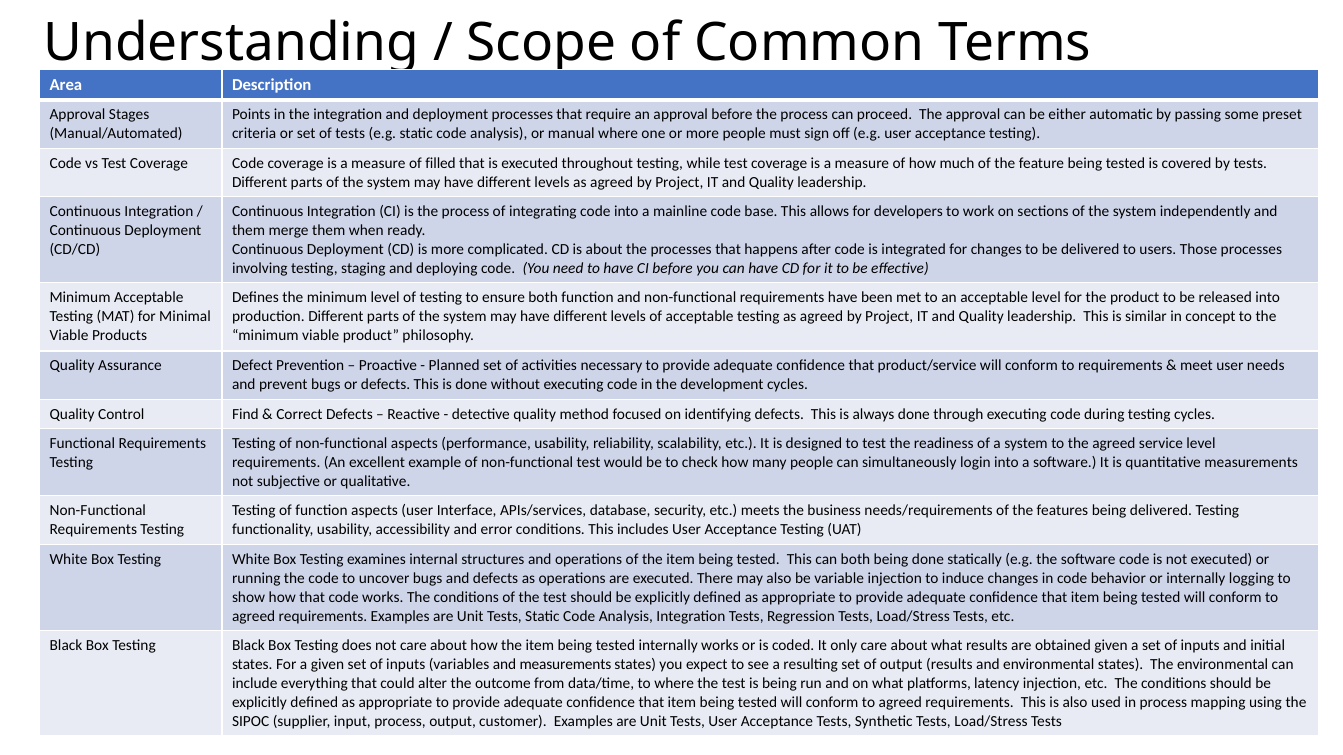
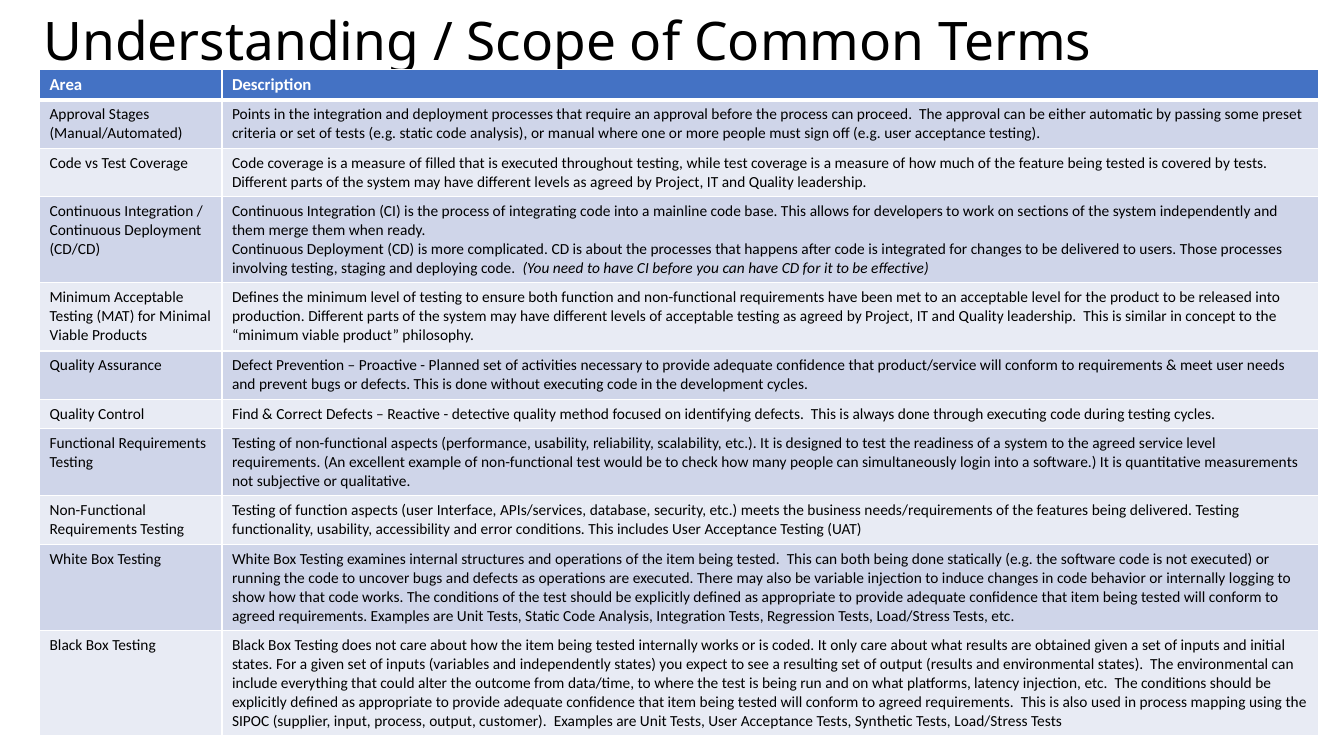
and measurements: measurements -> independently (565, 665)
